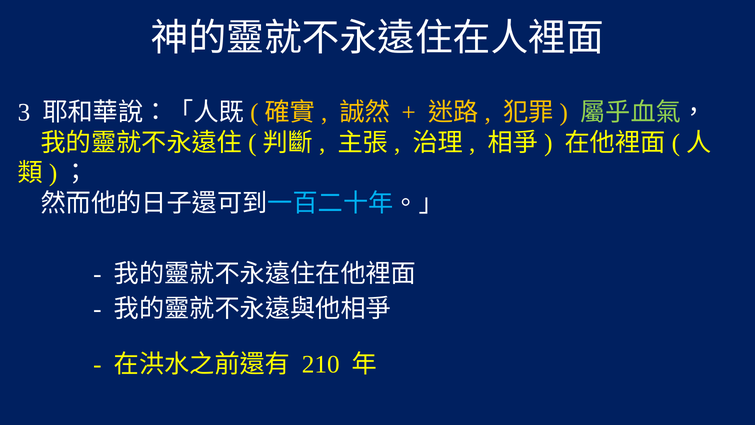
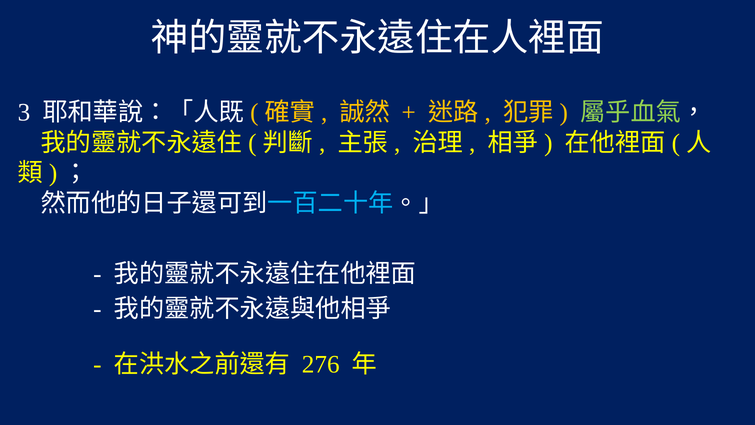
210: 210 -> 276 (321, 364)
